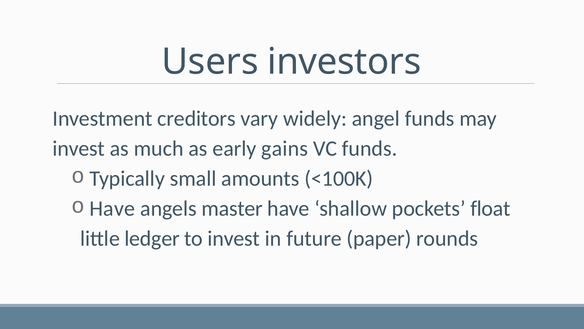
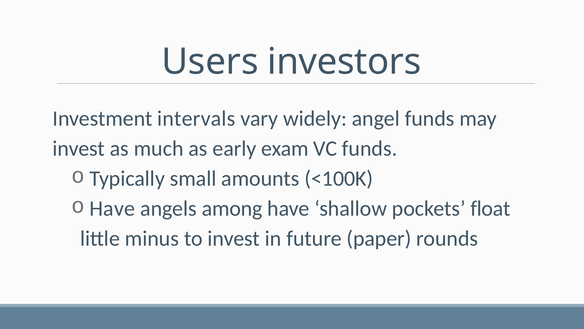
creditors: creditors -> intervals (196, 118)
gains: gains -> exam (285, 148)
master: master -> among (232, 208)
ledger: ledger -> minus (152, 238)
